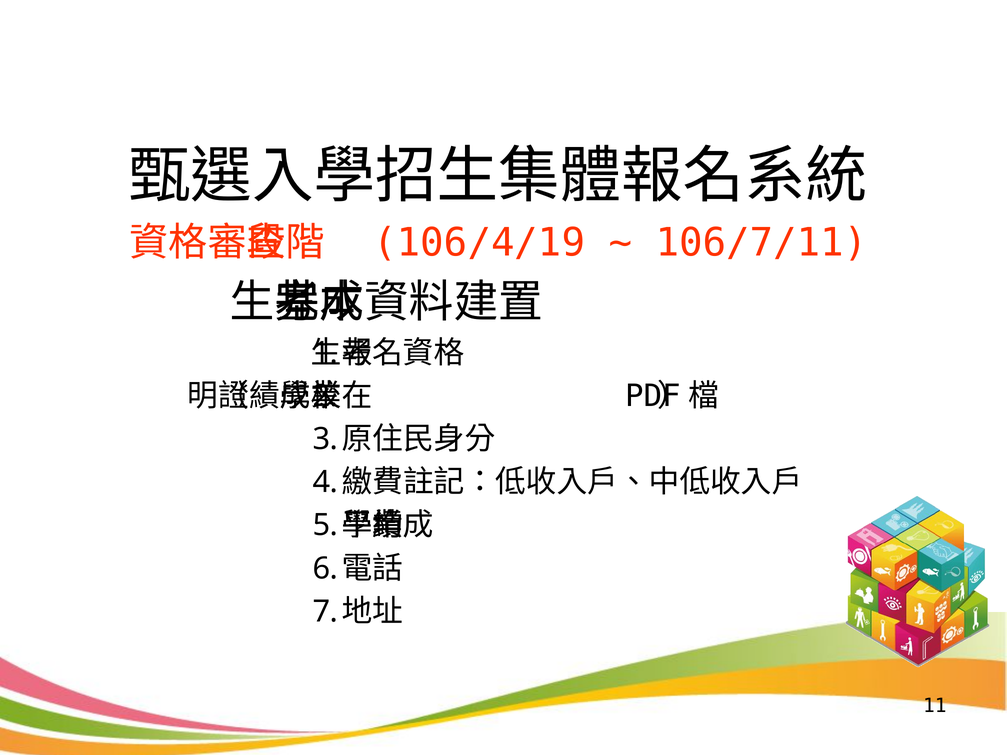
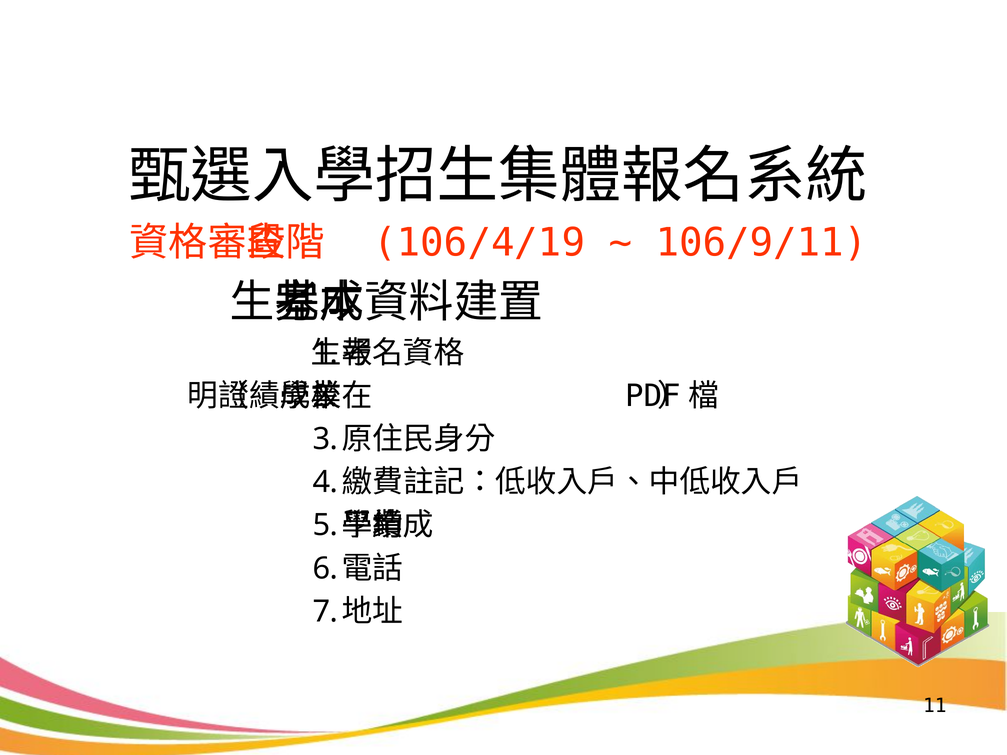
106/7/11: 106/7/11 -> 106/9/11 (762, 243)
